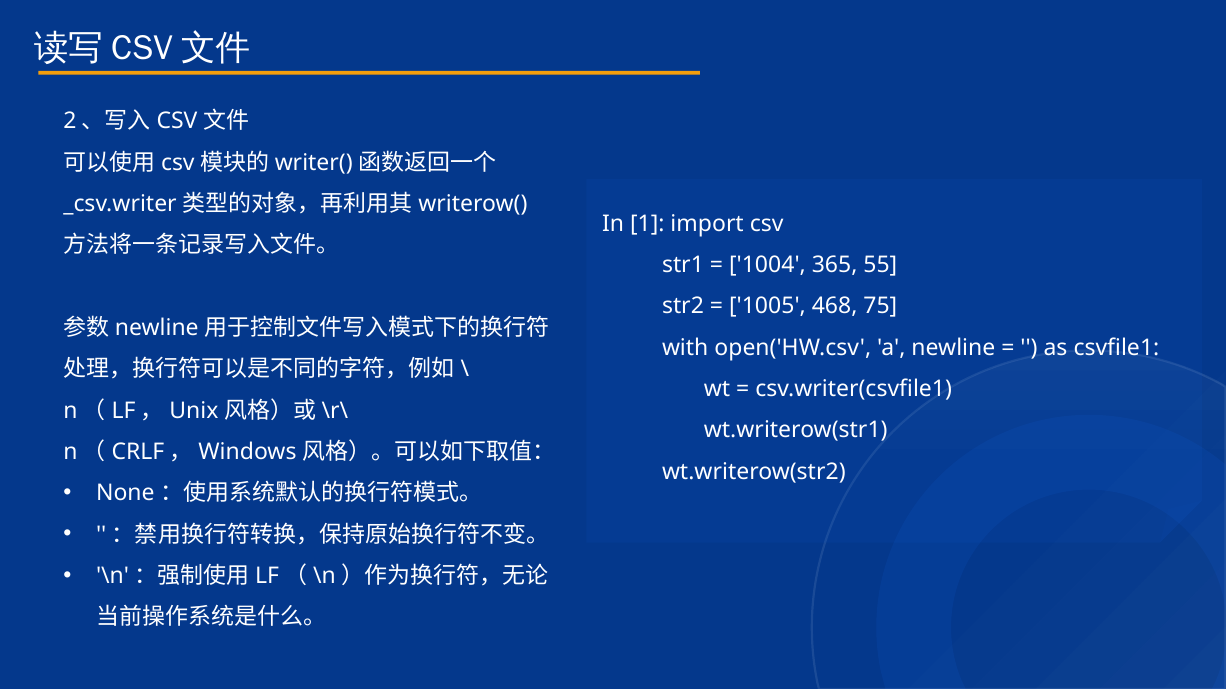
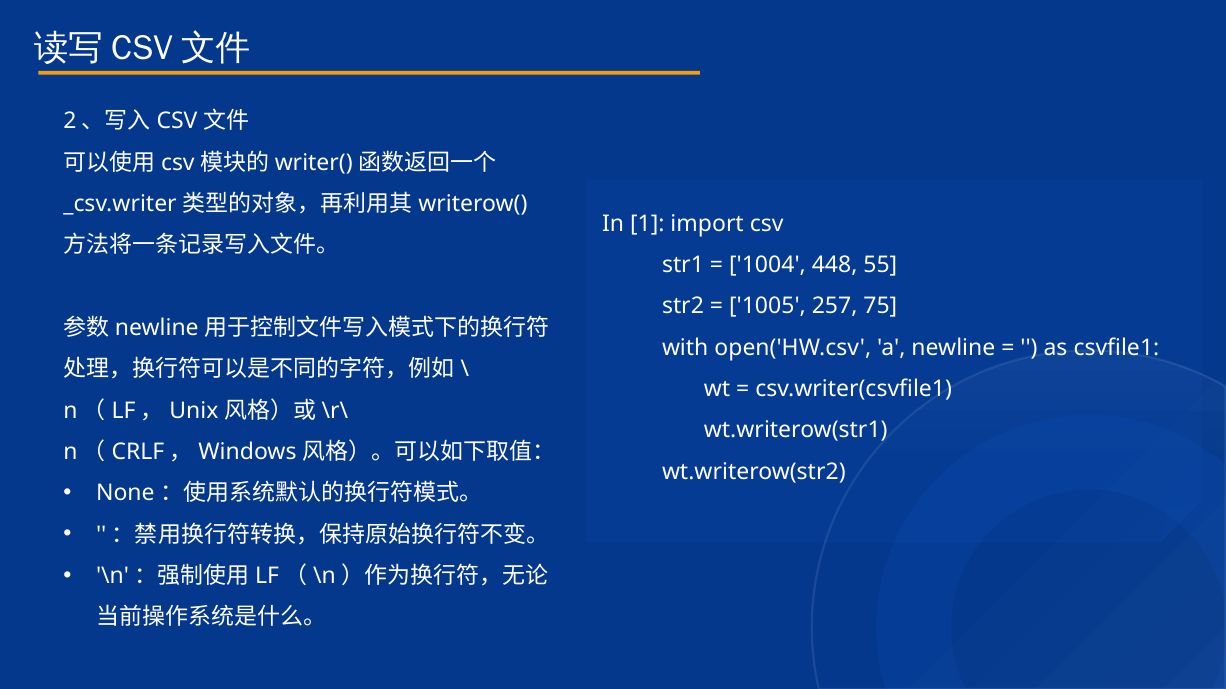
365: 365 -> 448 (835, 265)
468: 468 -> 257 (835, 306)
